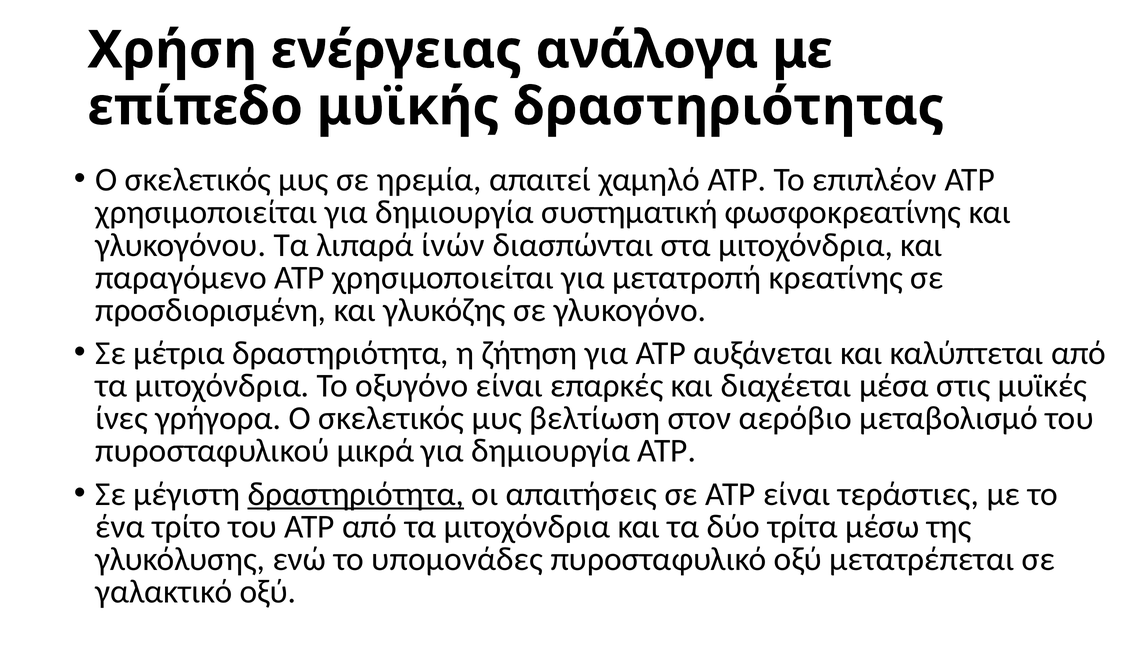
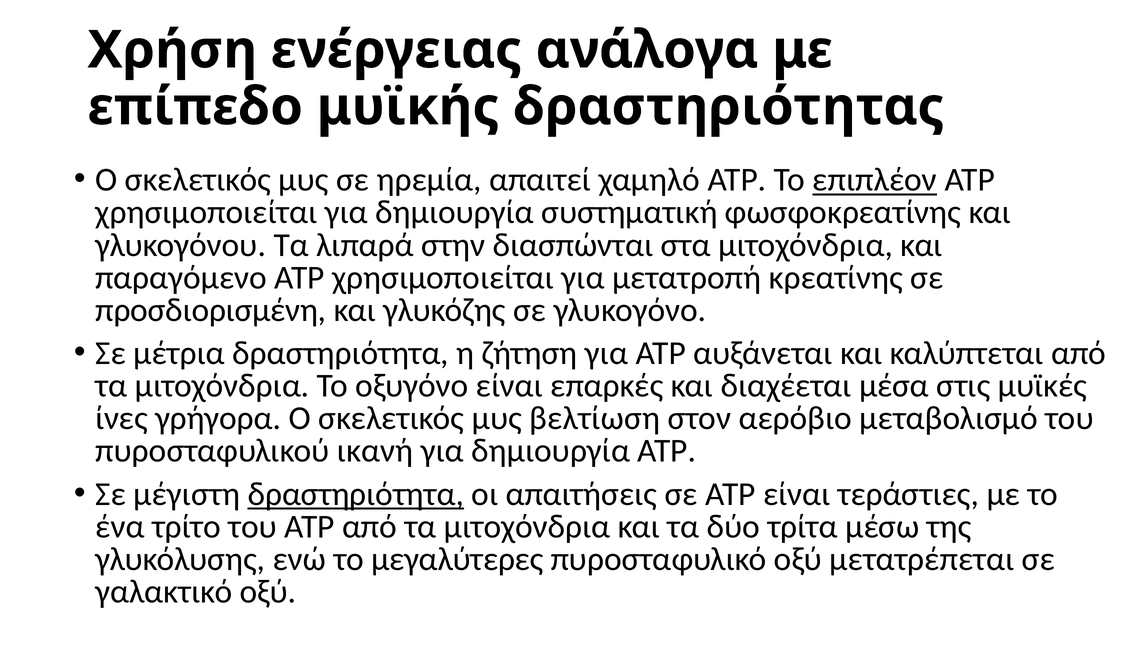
επιπλέον underline: none -> present (875, 180)
ίνών: ίνών -> στην (453, 245)
μικρά: μικρά -> ικανή (375, 451)
υπομονάδες: υπομονάδες -> μεγαλύτερες (457, 559)
